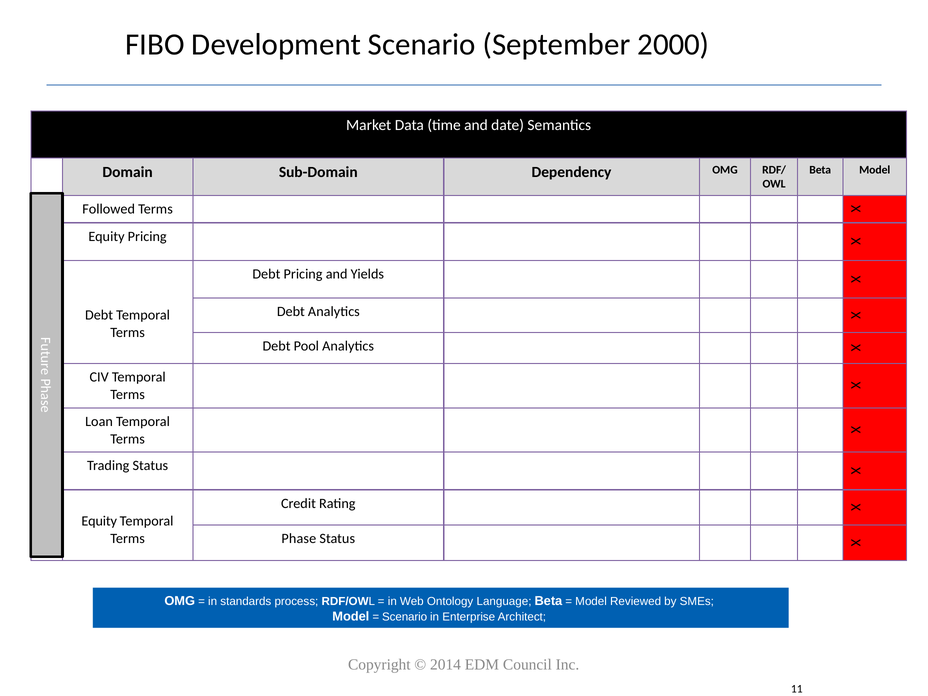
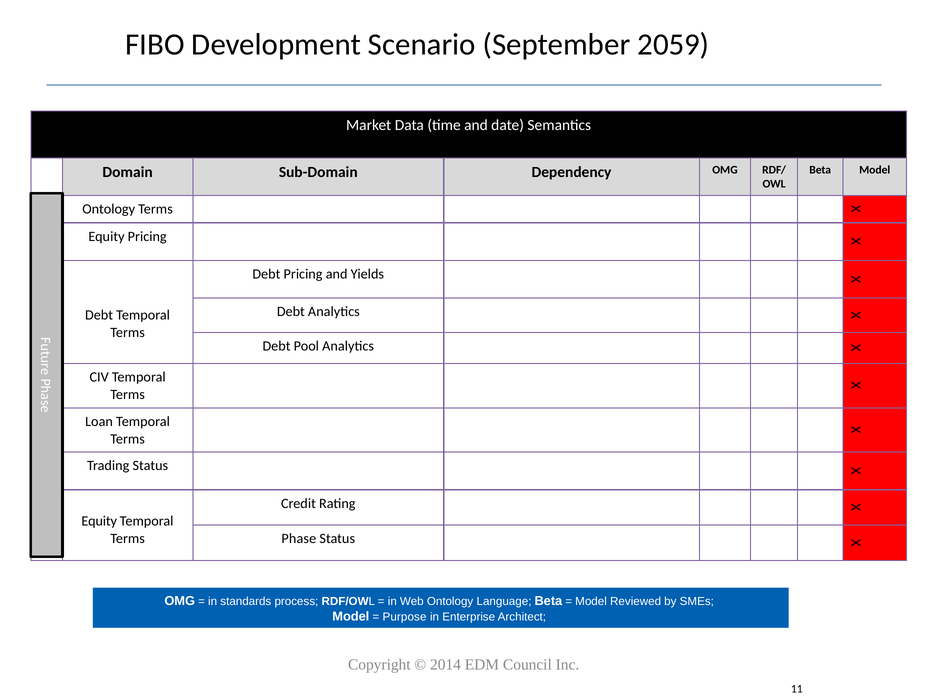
2000: 2000 -> 2059 (673, 45)
Followed: Followed -> Ontology (109, 209)
Scenario: Scenario -> Purpose (404, 617)
